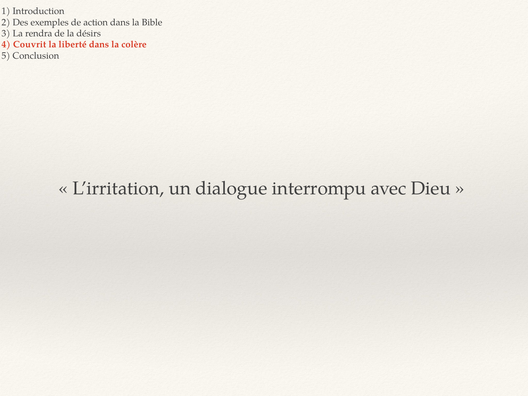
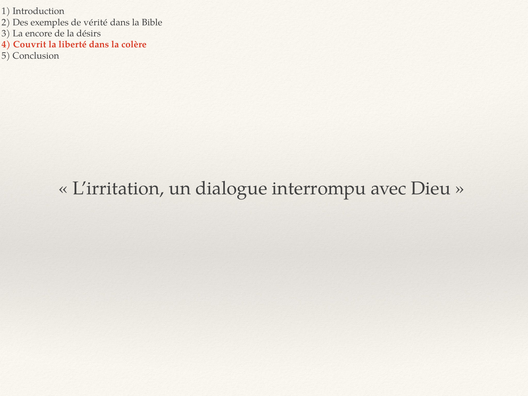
action: action -> vérité (96, 22)
rendra: rendra -> encore (39, 33)
